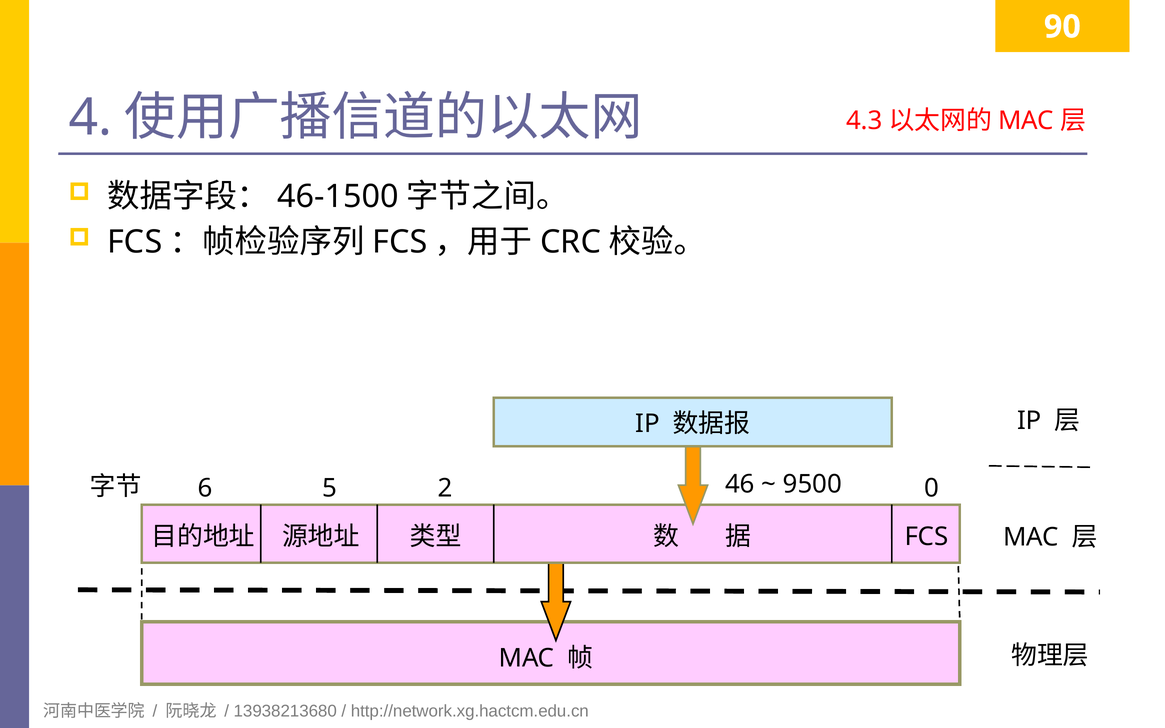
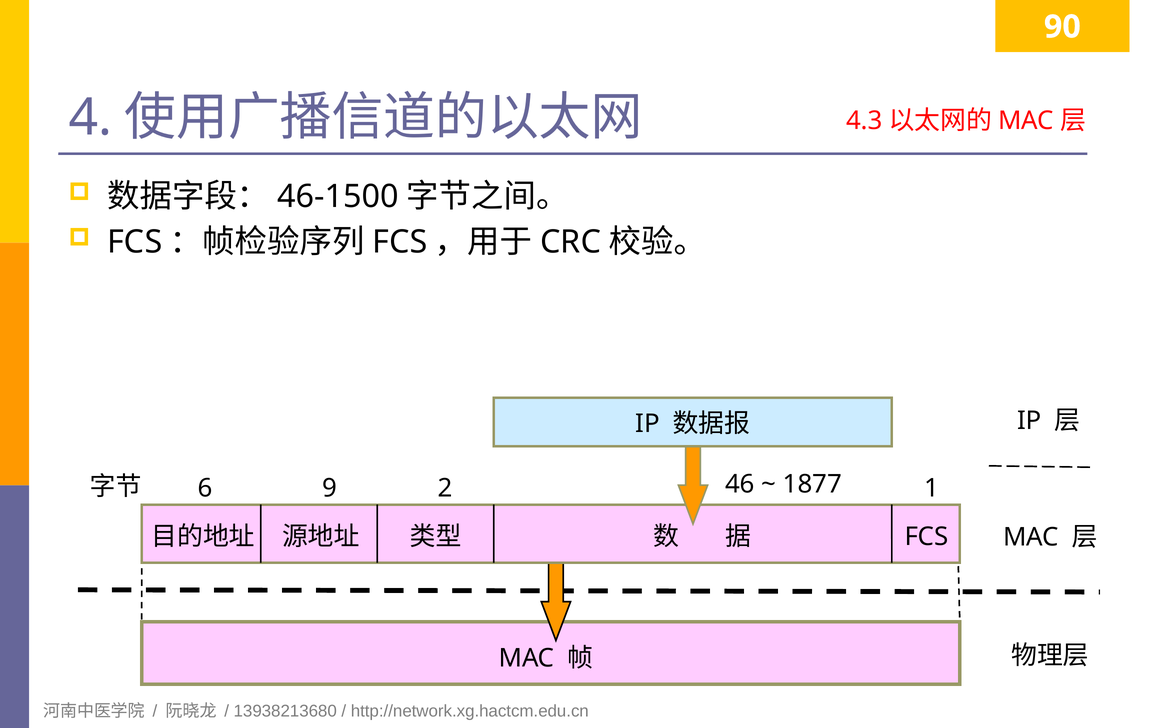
9500: 9500 -> 1877 (812, 484)
5: 5 -> 9 (330, 488)
0: 0 -> 1 (932, 488)
